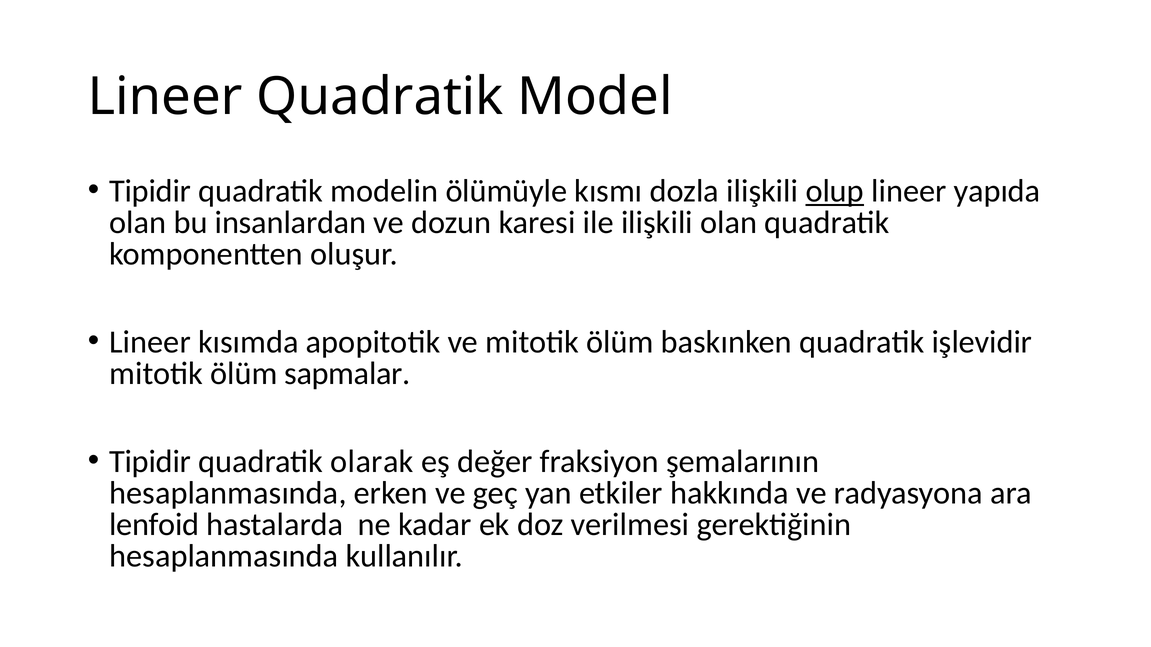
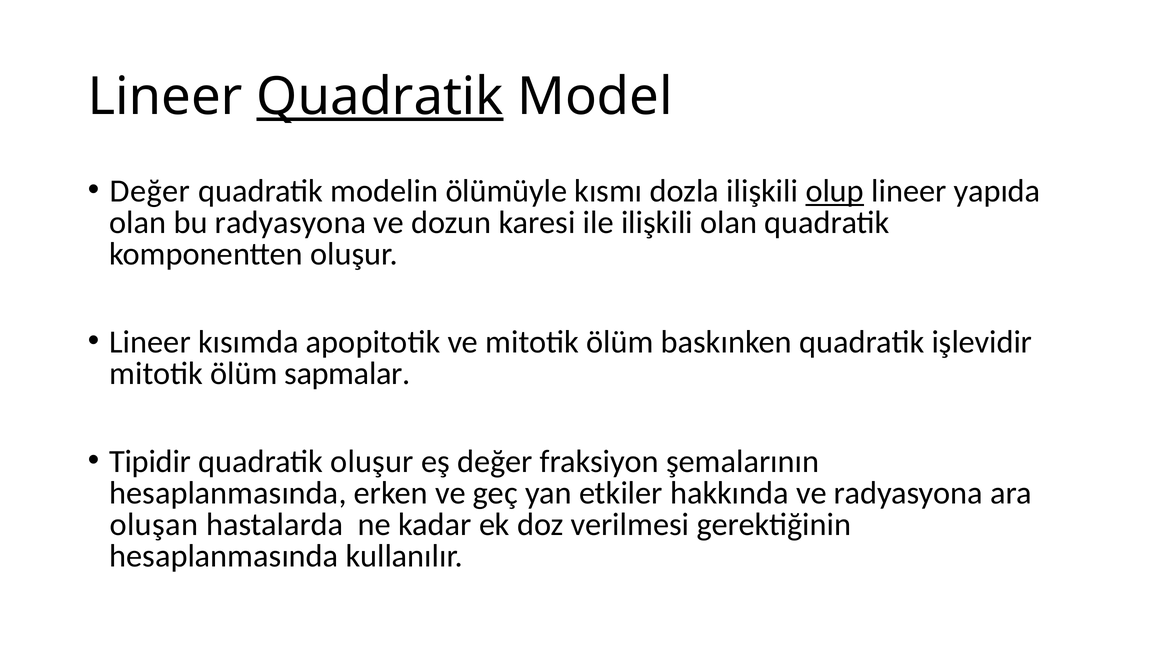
Quadratik underline: none -> present (380, 97)
Tipidir: Tipidir -> Değer (150, 191)
bu insanlardan: insanlardan -> radyasyona (290, 223)
quadratik olarak: olarak -> oluşur (372, 462)
lenfoid: lenfoid -> oluşan (154, 525)
